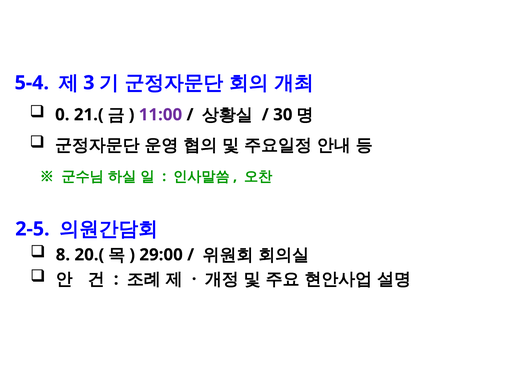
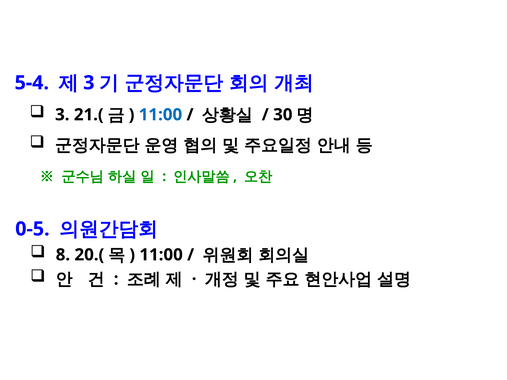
0: 0 -> 3 (62, 115)
11:00 colour: purple -> blue (160, 115)
2-5: 2-5 -> 0-5 (32, 229)
29:00: 29:00 -> 11:00 (161, 255)
